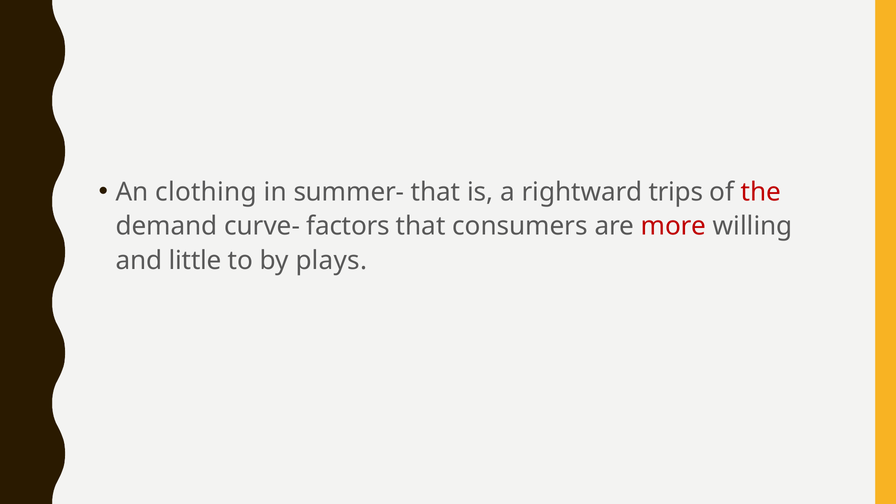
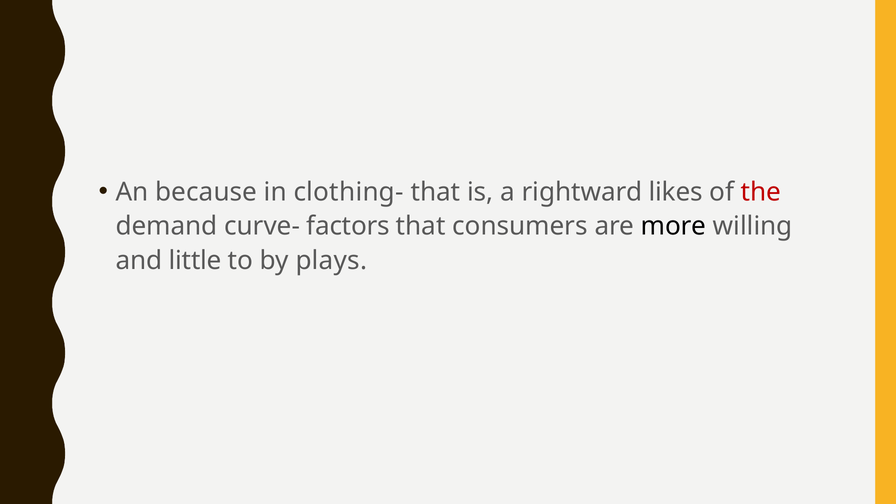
clothing: clothing -> because (206, 192)
summer-: summer- -> clothing- (349, 192)
trips: trips -> likes (676, 192)
more colour: red -> black (674, 226)
